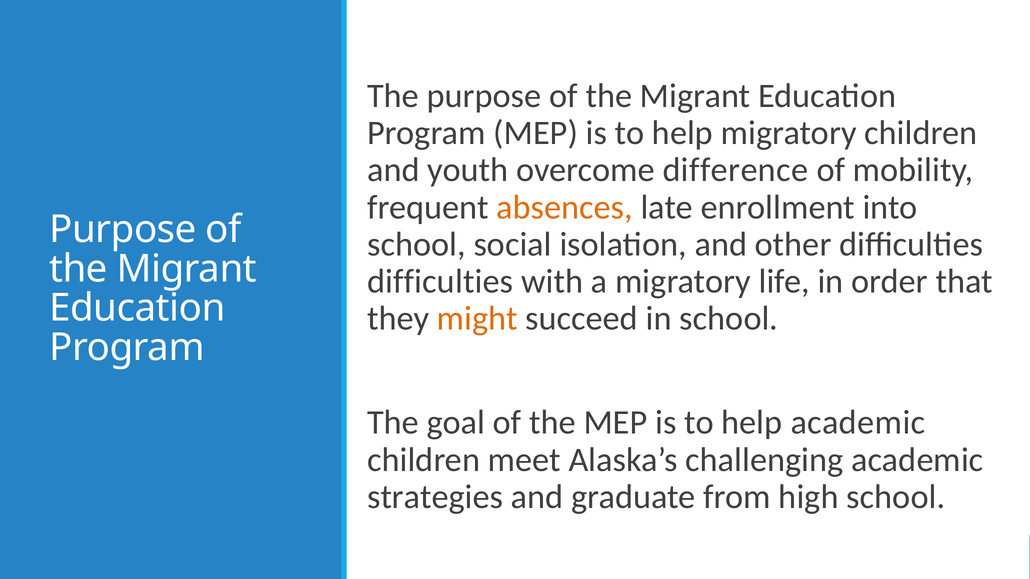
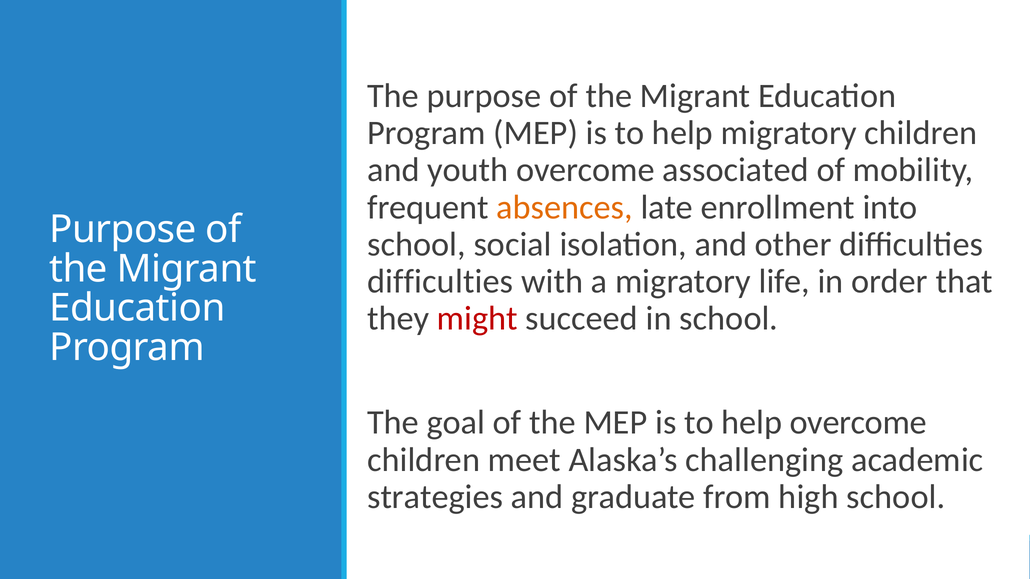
difference: difference -> associated (736, 170)
might colour: orange -> red (477, 319)
help academic: academic -> overcome (858, 423)
